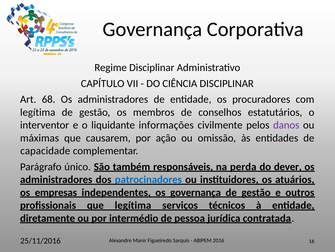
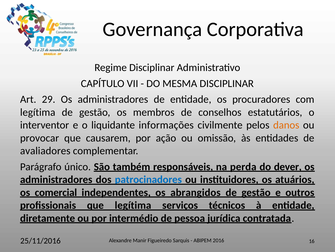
CIÊNCIA: CIÊNCIA -> MESMA (180, 83)
68: 68 -> 29 (49, 99)
danos colour: purple -> orange (286, 125)
máximas: máximas -> provocar (40, 138)
capacidade: capacidade -> avaliadores (45, 150)
empresas: empresas -> comercial (56, 192)
os governança: governança -> abrangidos (195, 192)
